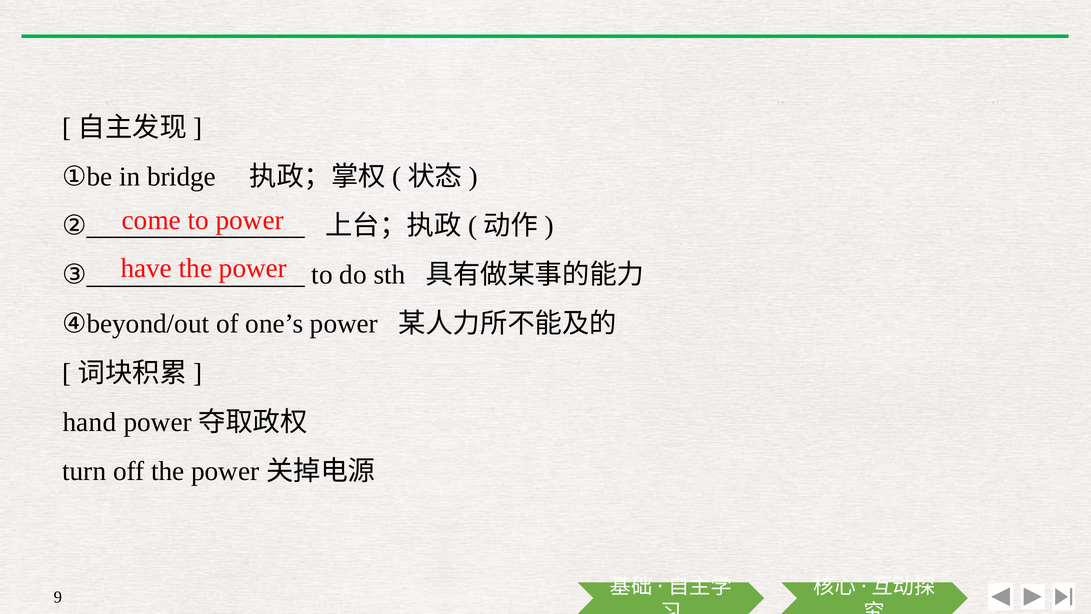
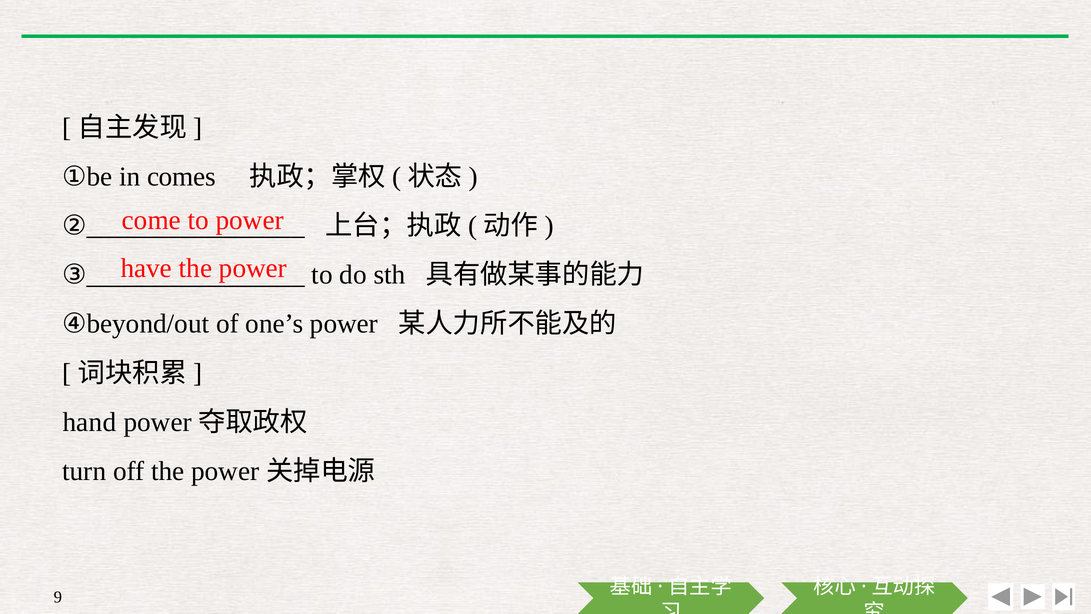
bridge: bridge -> comes (181, 177)
